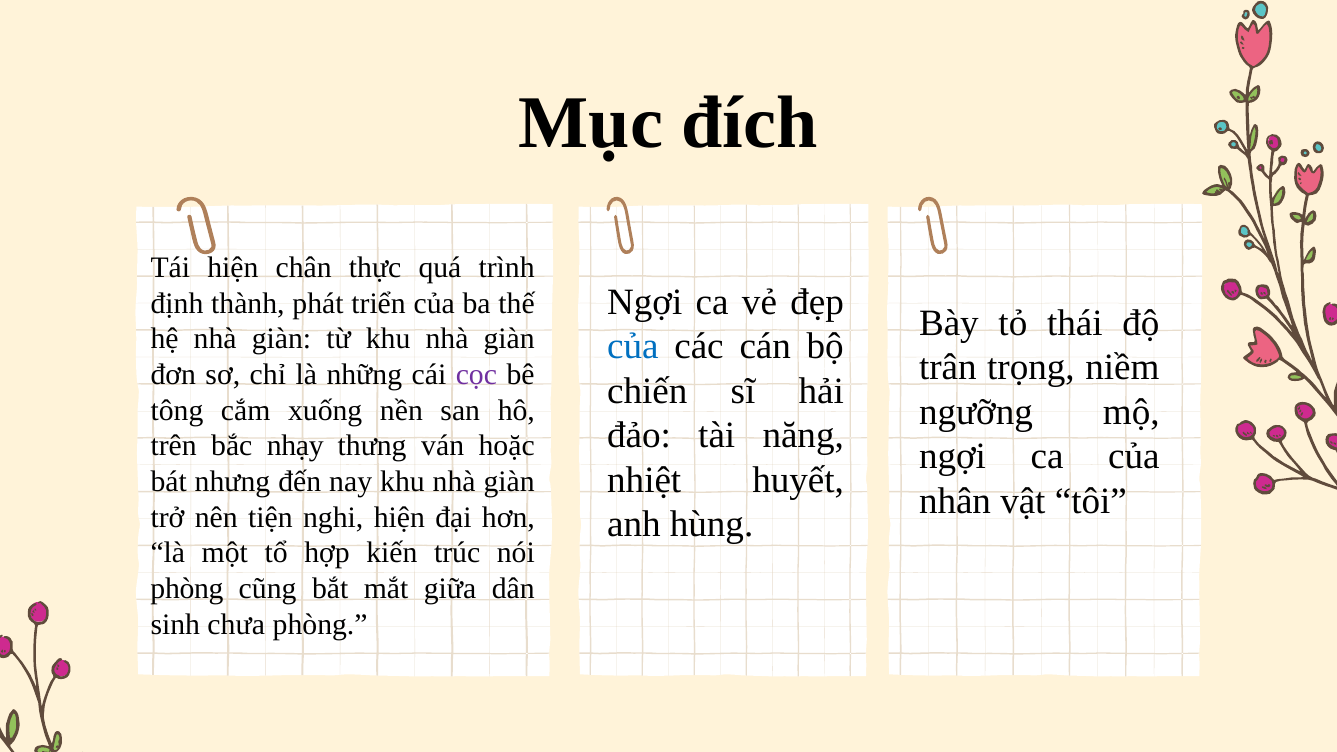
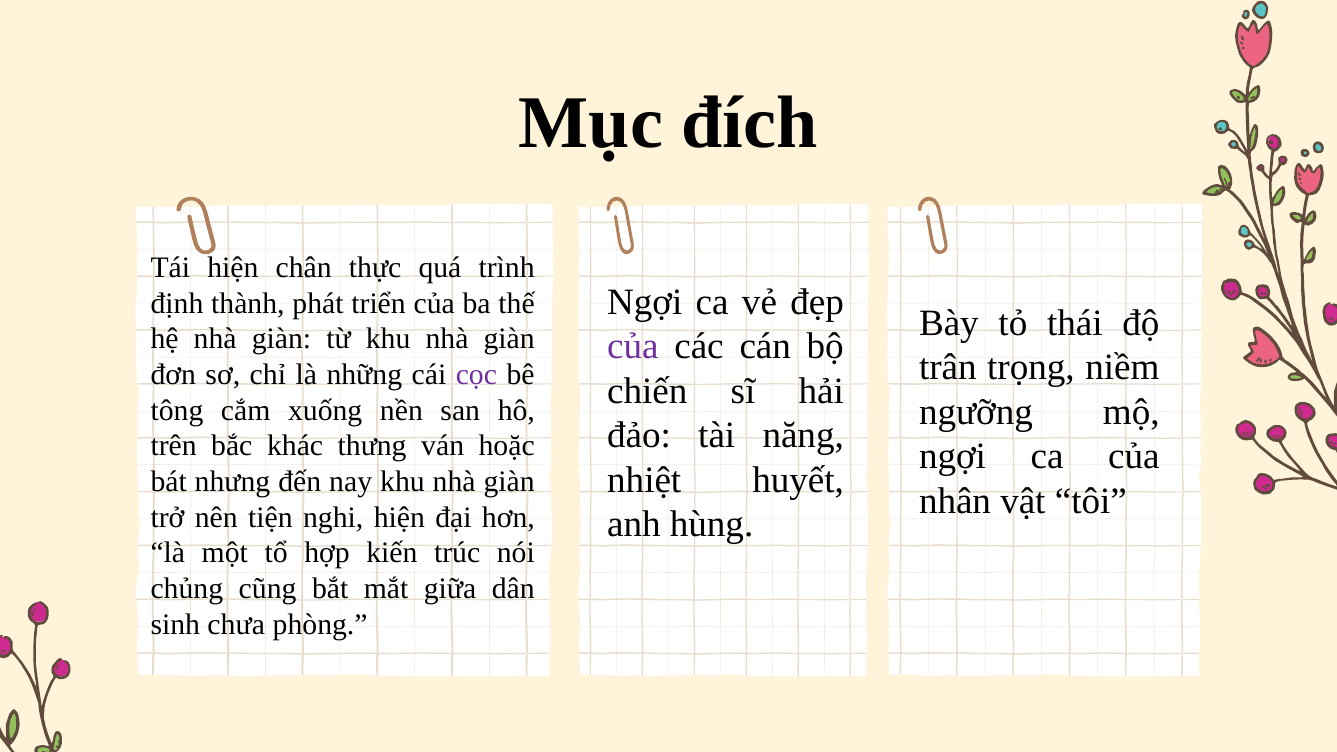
của colour: blue -> purple (633, 346)
nhạy: nhạy -> khác (295, 446)
phòng: phòng -> chủng (187, 589)
